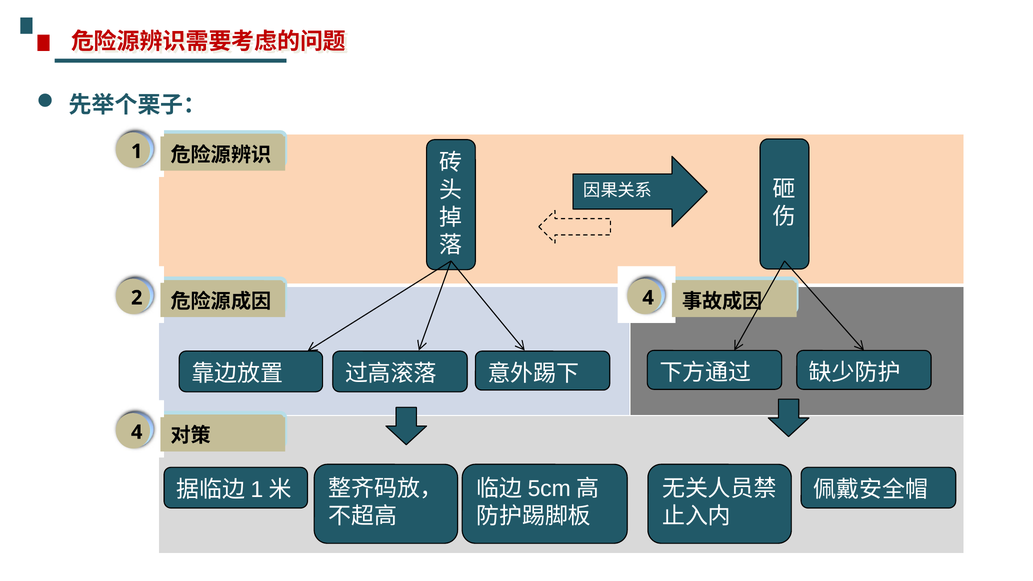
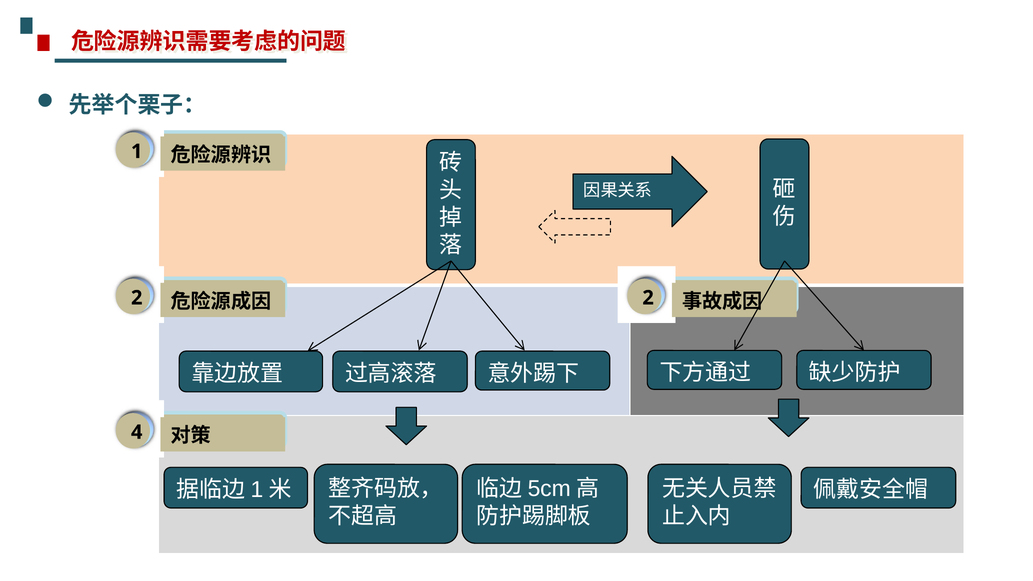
4: 4 -> 2 (648, 298)
